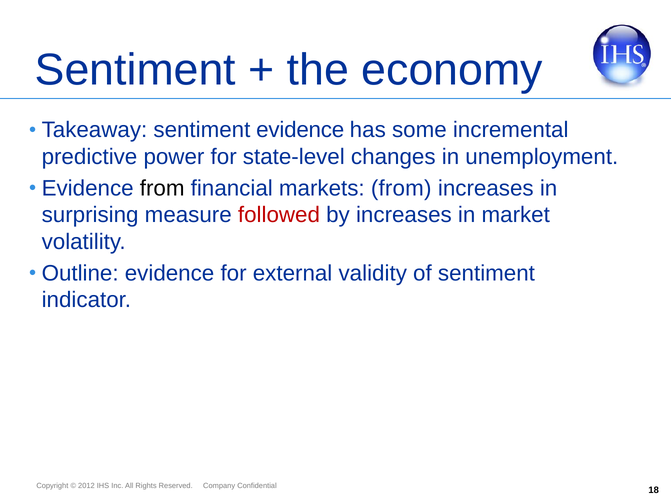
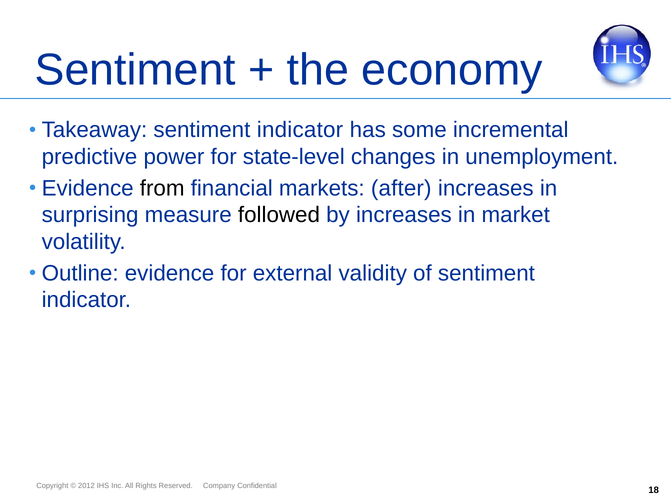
Takeaway sentiment evidence: evidence -> indicator (300, 130)
markets from: from -> after (401, 188)
followed colour: red -> black (279, 215)
